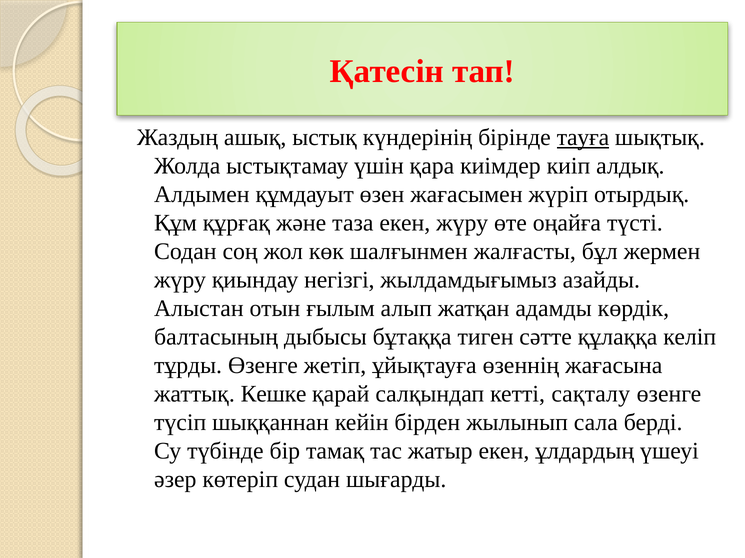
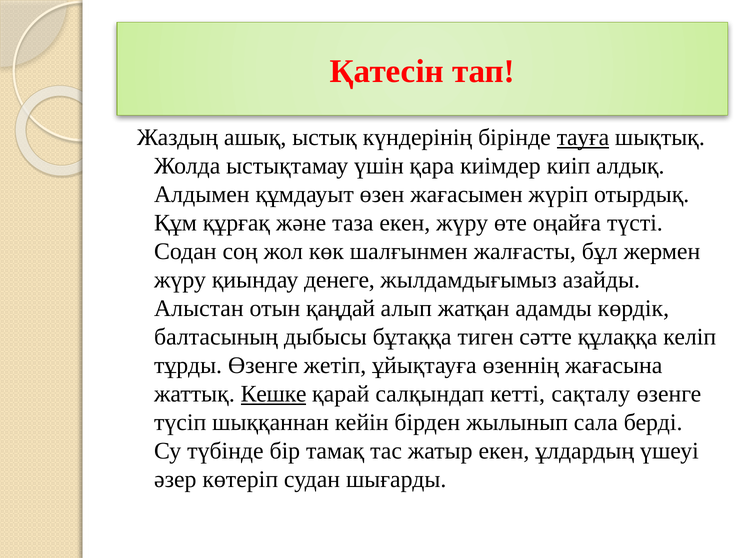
негізгі: негізгі -> денеге (339, 280)
ғылым: ғылым -> қаңдай (341, 309)
Кешке underline: none -> present (274, 394)
